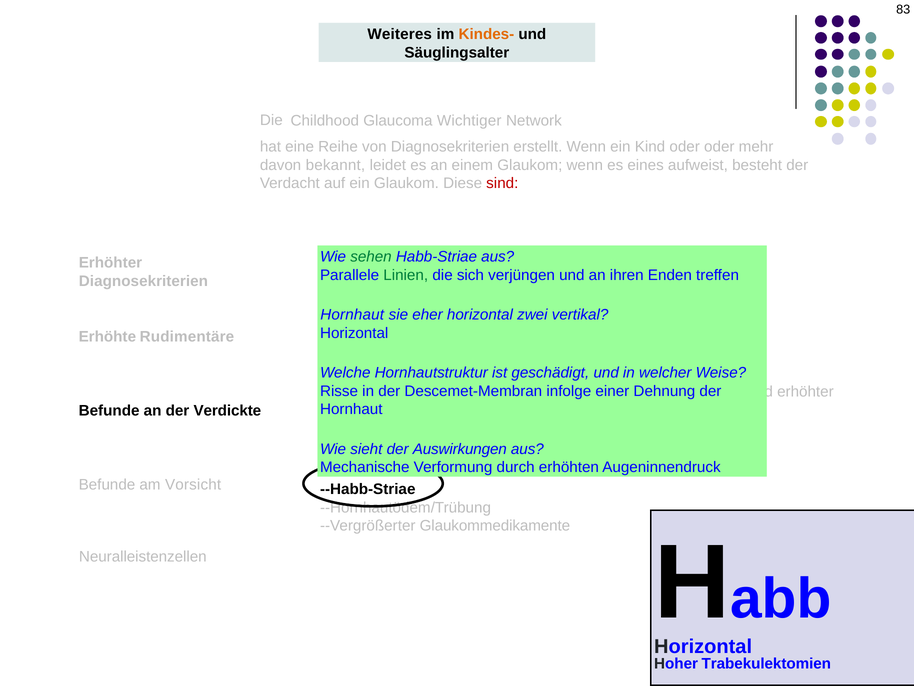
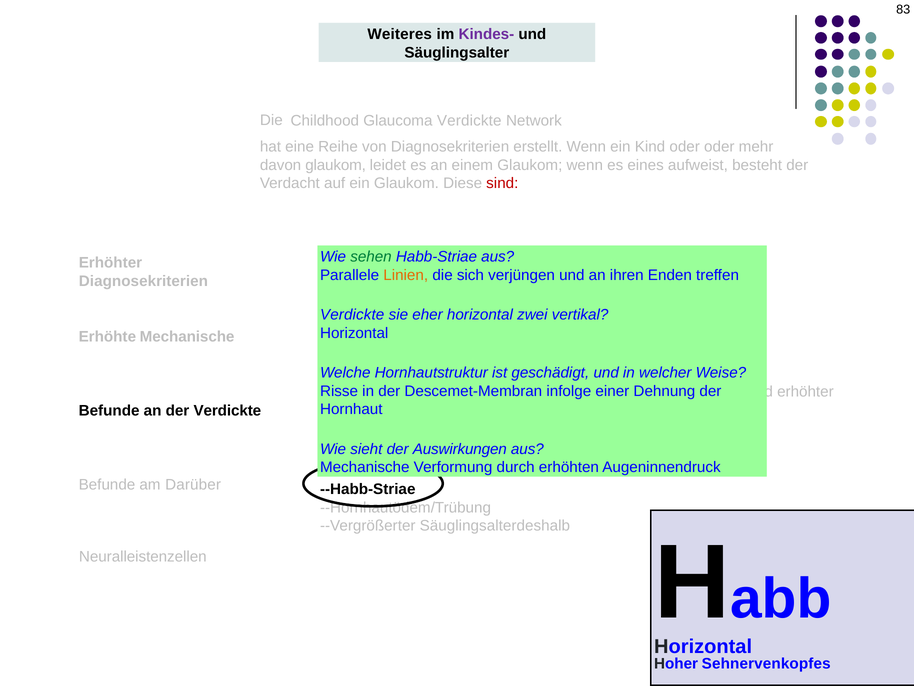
Kindes- colour: orange -> purple (486, 34)
Glaucoma Wichtiger: Wichtiger -> Verdickte (469, 121)
davon bekannt: bekannt -> glaukom (336, 165)
Linien colour: green -> orange (406, 275)
Hornhaut: Hornhaut -> Verdickte (352, 315)
Erhöhte Rudimentäre: Rudimentäre -> Mechanische (187, 336)
Vorsicht: Vorsicht -> Darüber (193, 484)
Glaukommedikamente: Glaukommedikamente -> Säuglingsalterdeshalb (495, 526)
Trabekulektomien: Trabekulektomien -> Sehnervenkopfes (766, 663)
